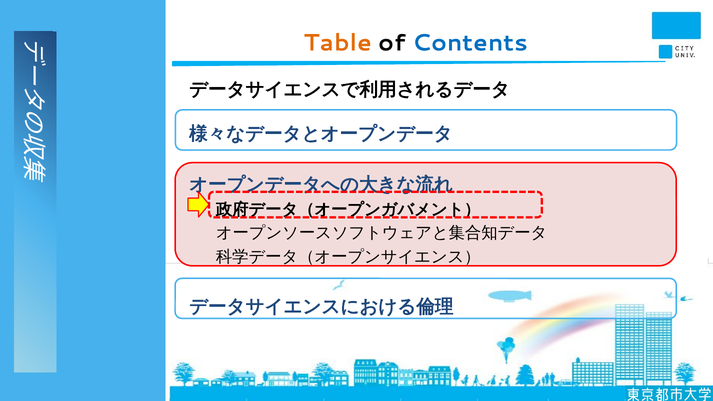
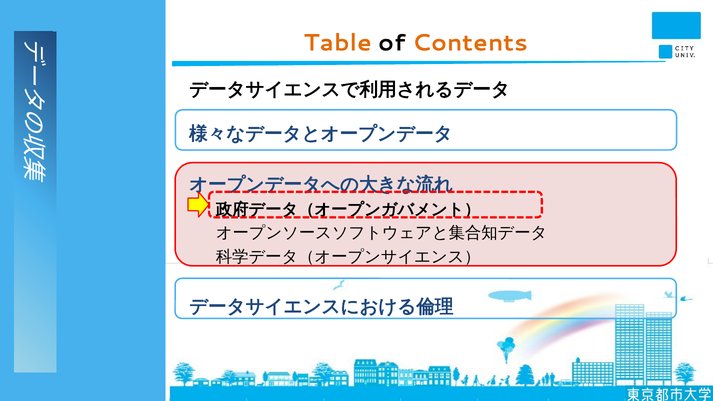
Contents colour: blue -> orange (470, 43)
